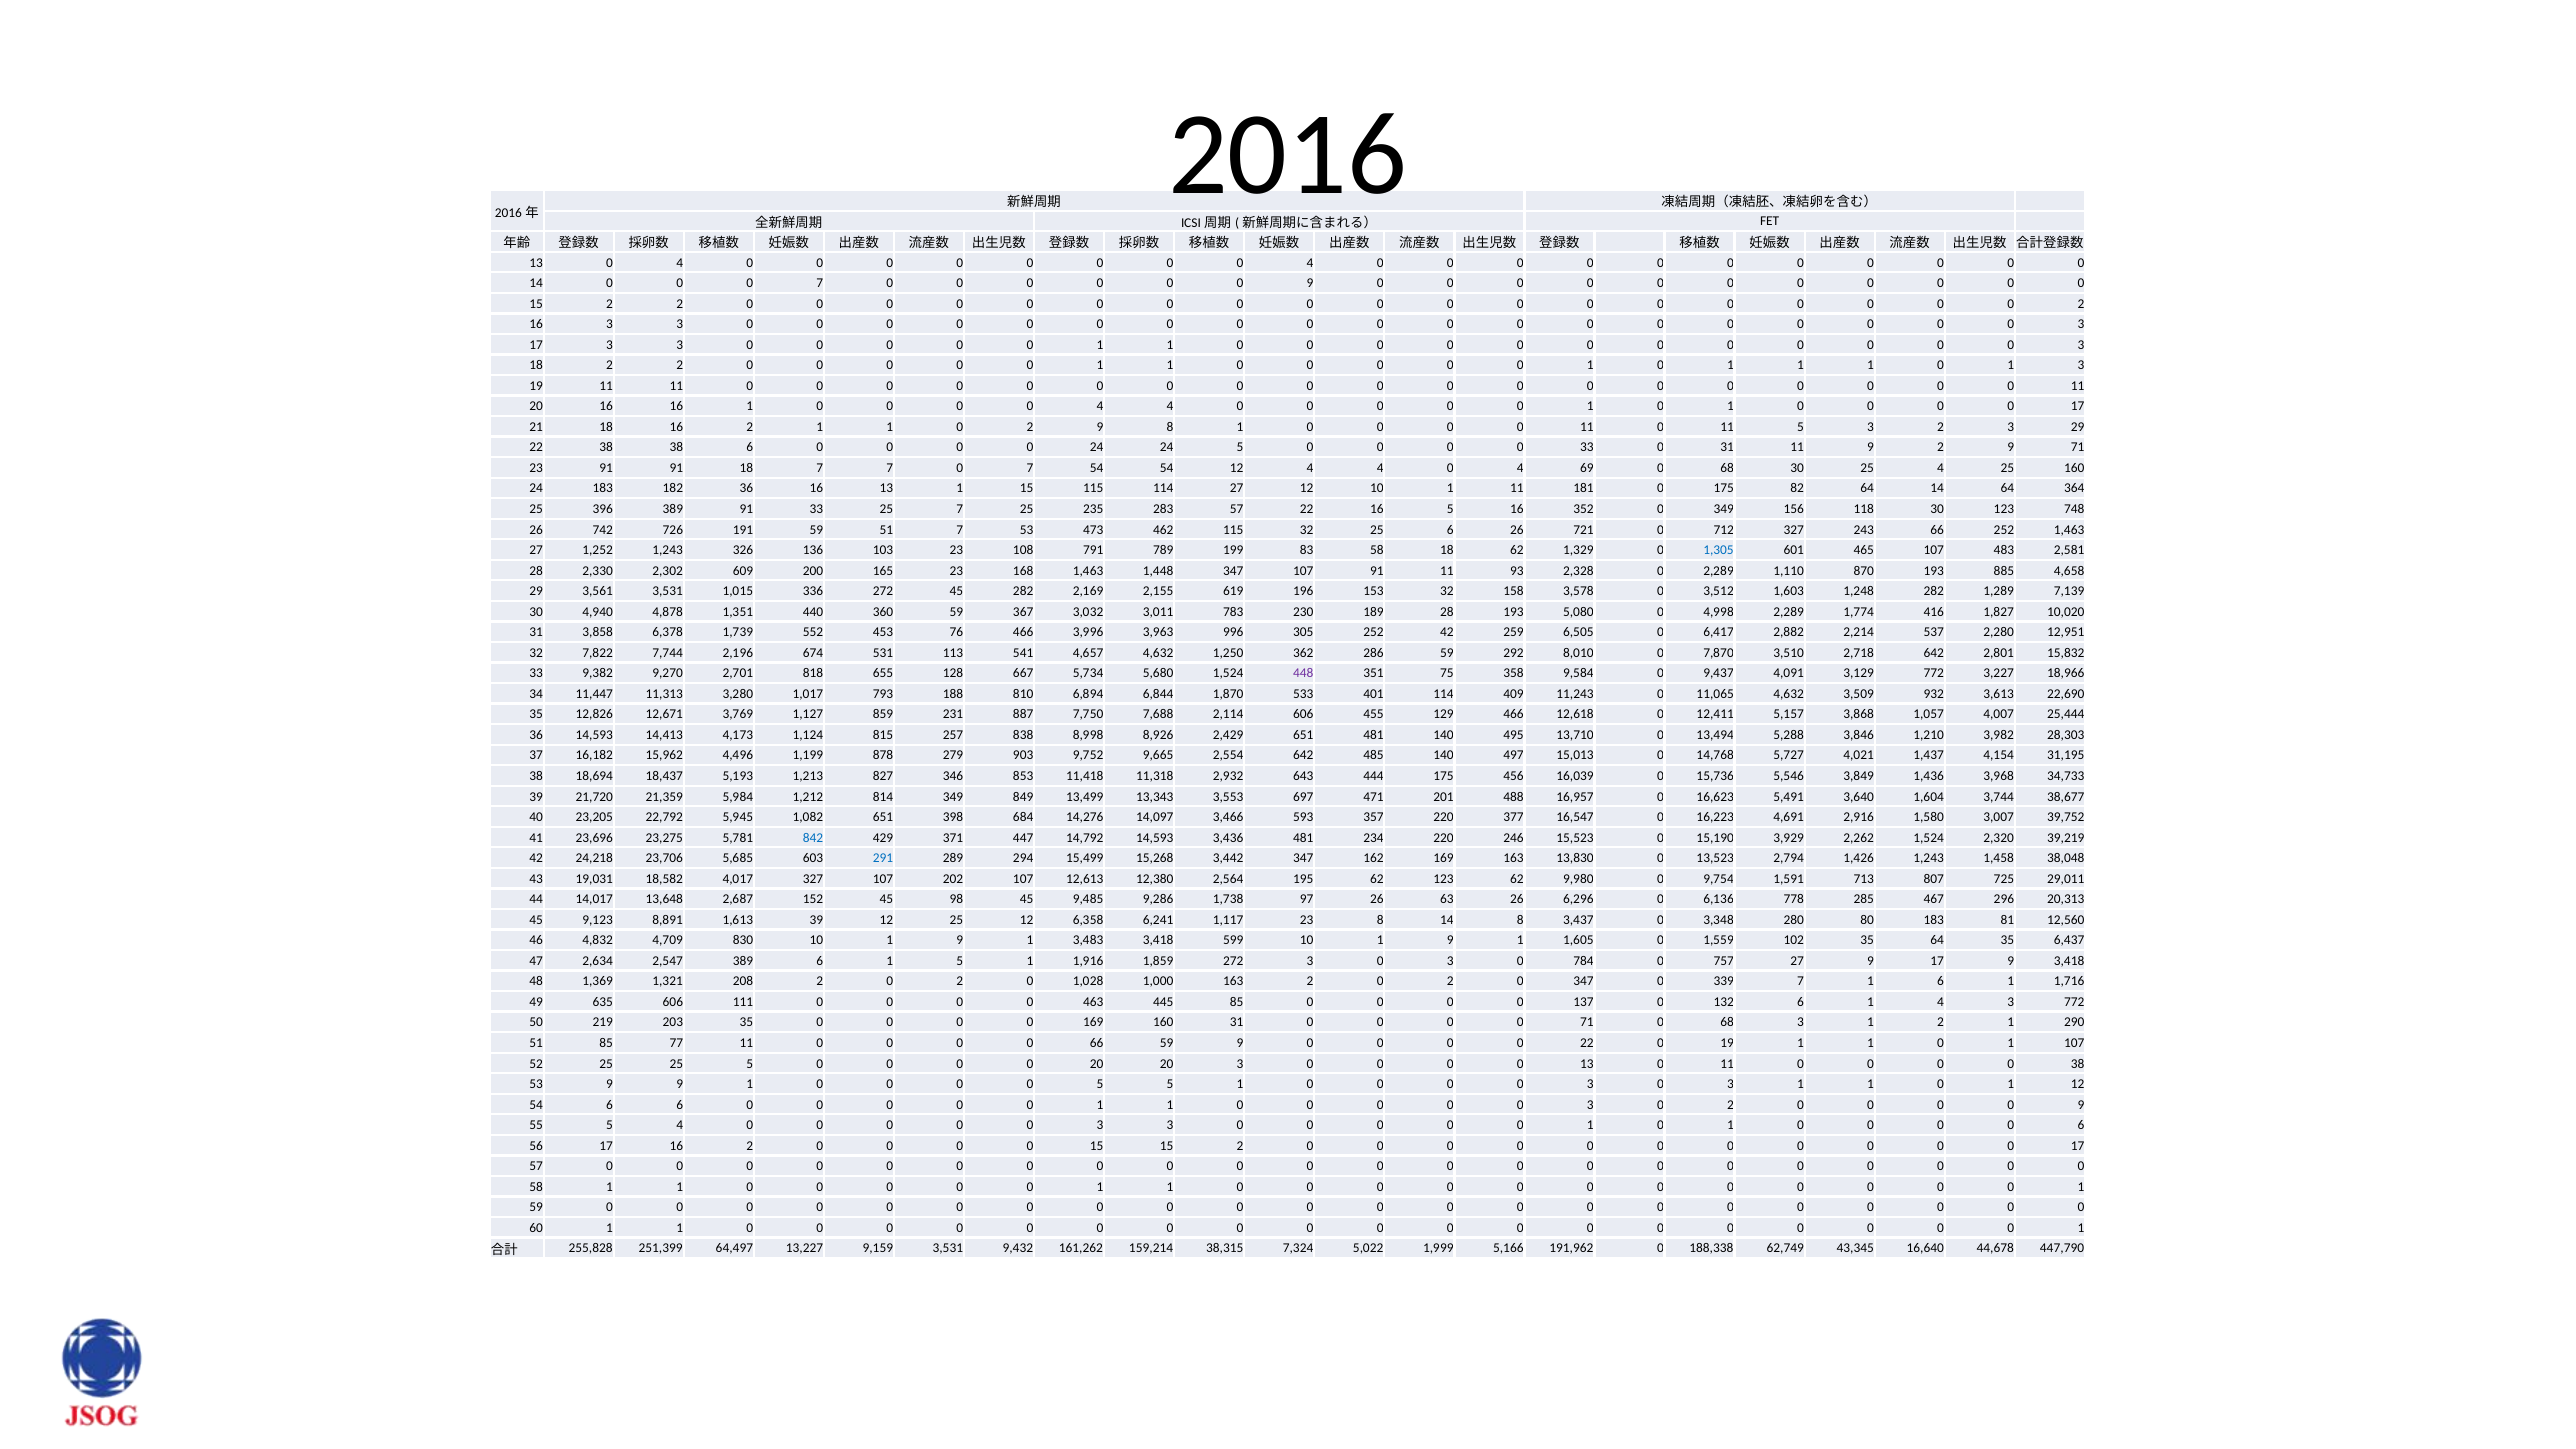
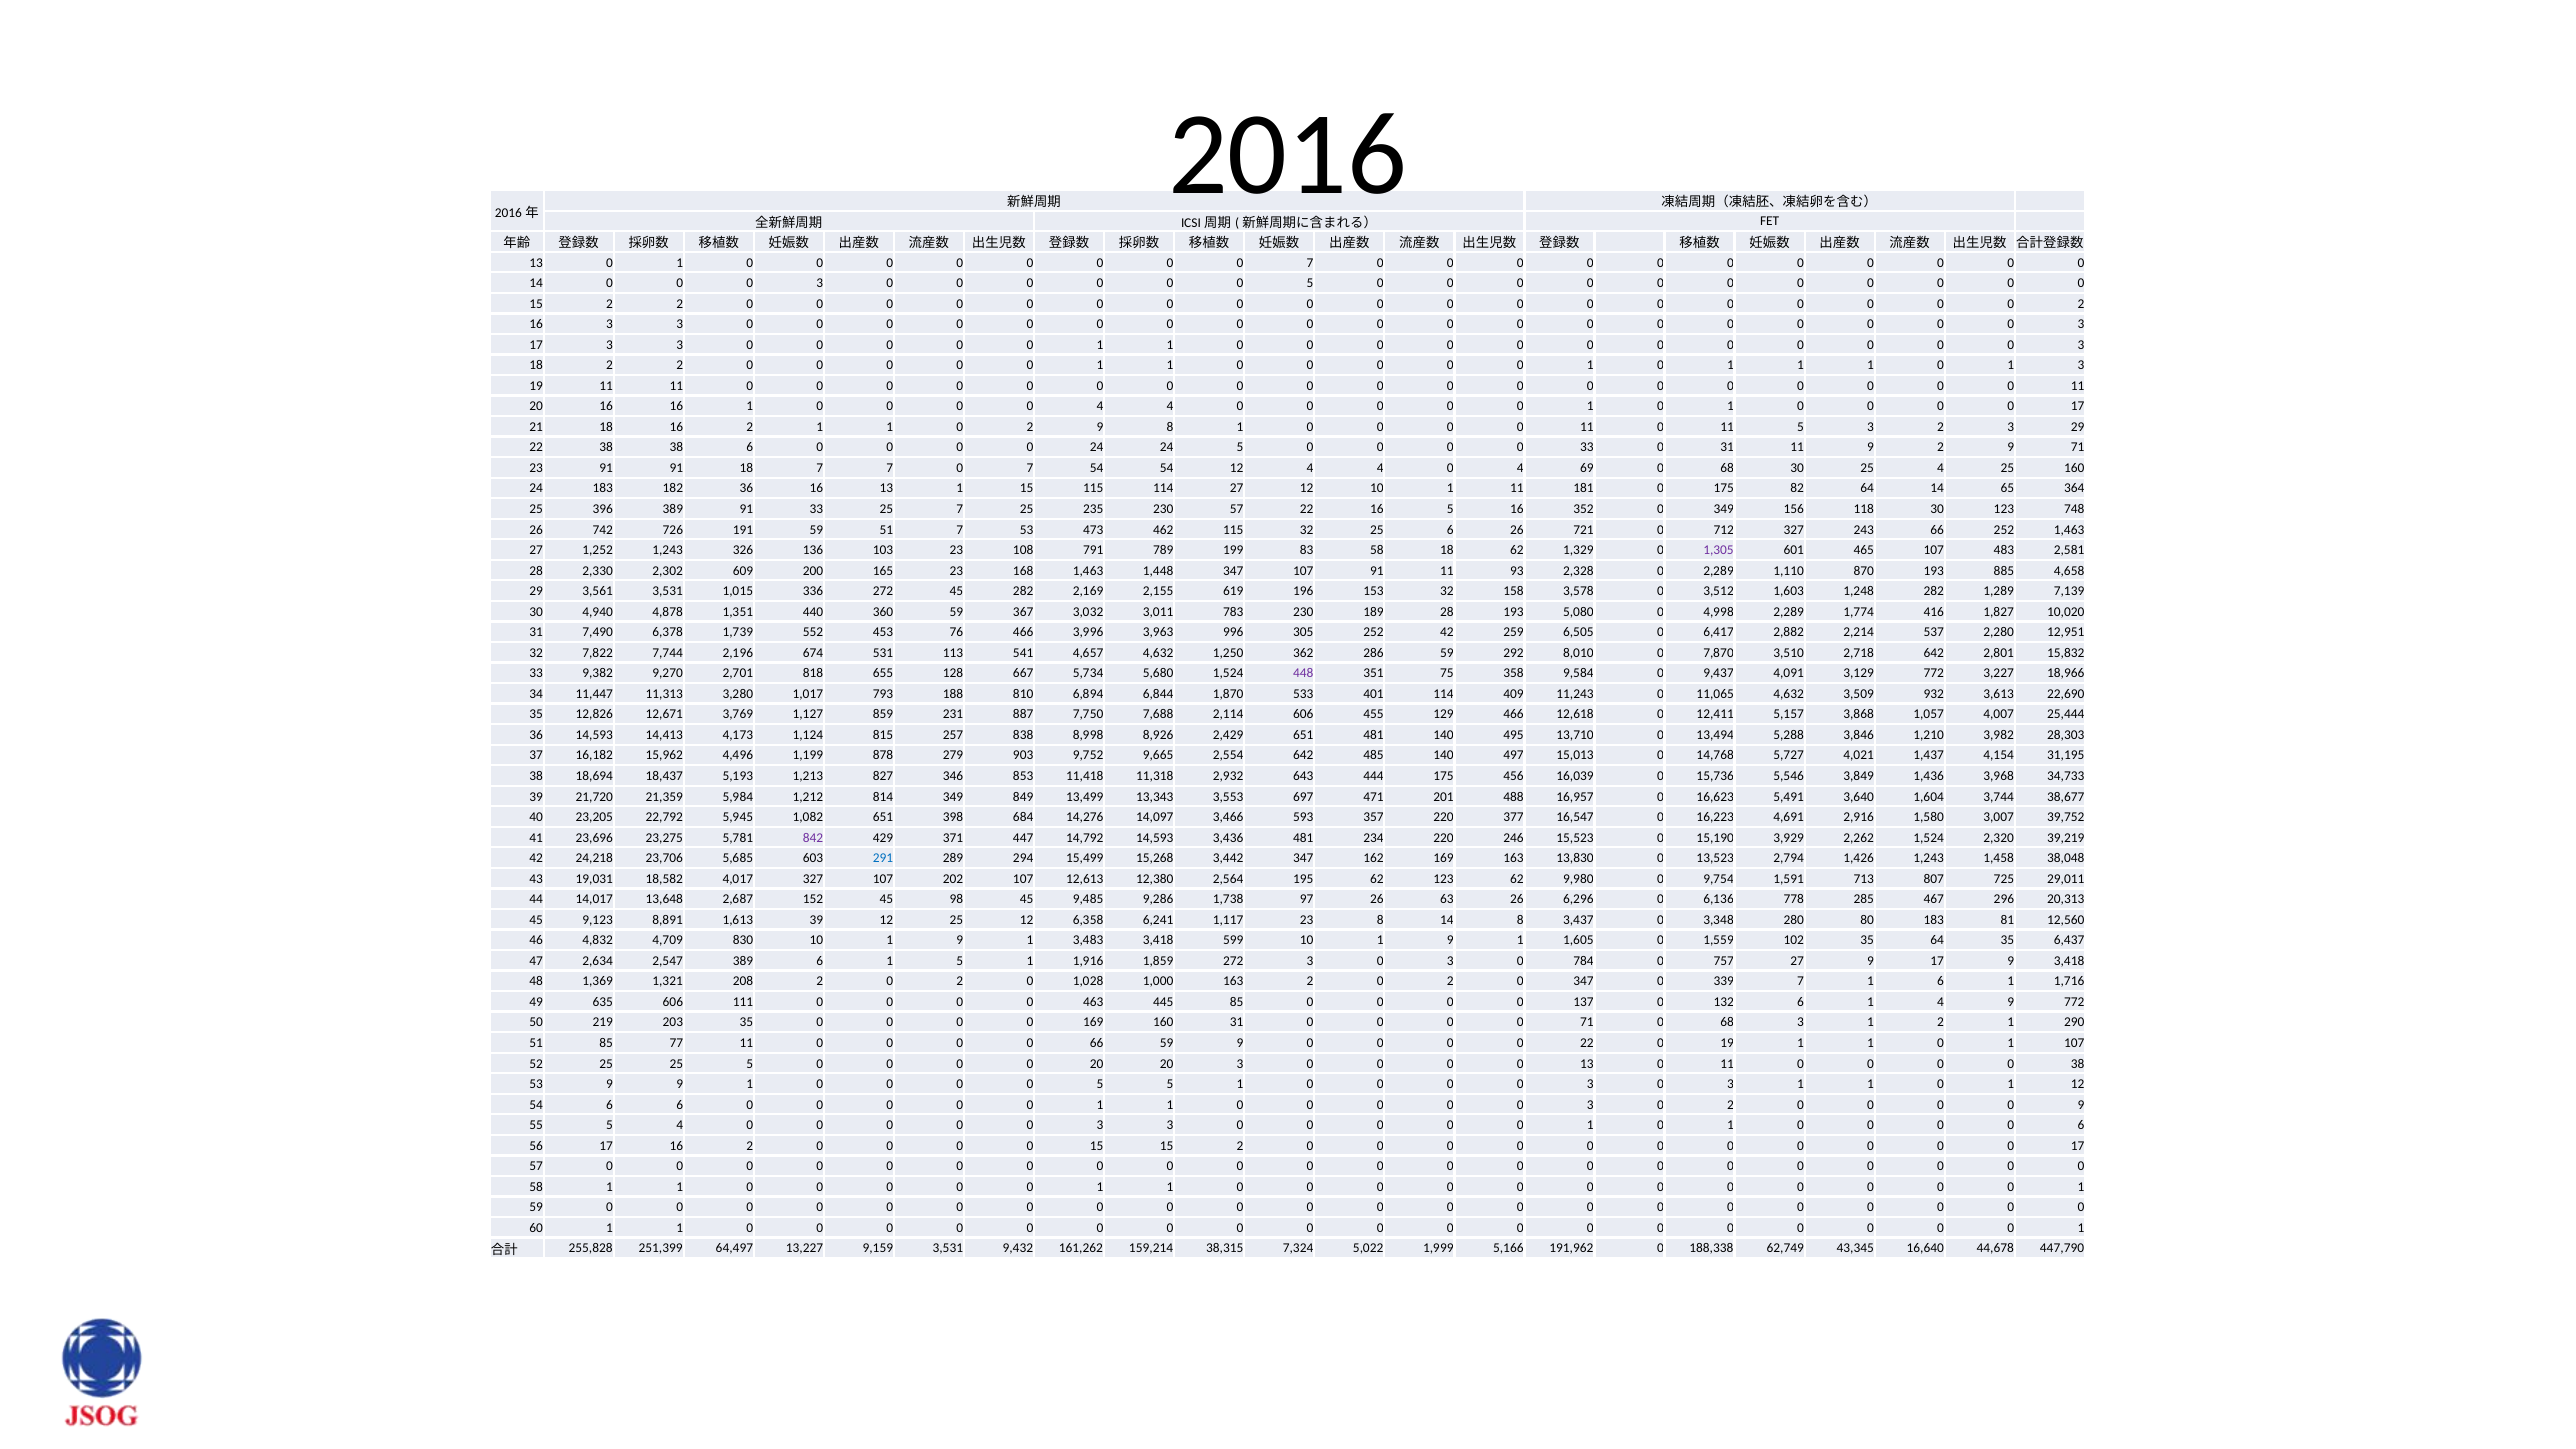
13 0 4: 4 -> 1 (680, 263)
4: 4 -> 7 (1310, 263)
7: 7 -> 3 (820, 283)
9: 9 -> 5 (1310, 283)
14 64: 64 -> 65 (2007, 489)
235 283: 283 -> 230 (1163, 509)
1,305 colour: blue -> purple (1719, 550)
3,858: 3,858 -> 7,490 (598, 632)
842 colour: blue -> purple (813, 838)
4 3: 3 -> 9 (2011, 1002)
